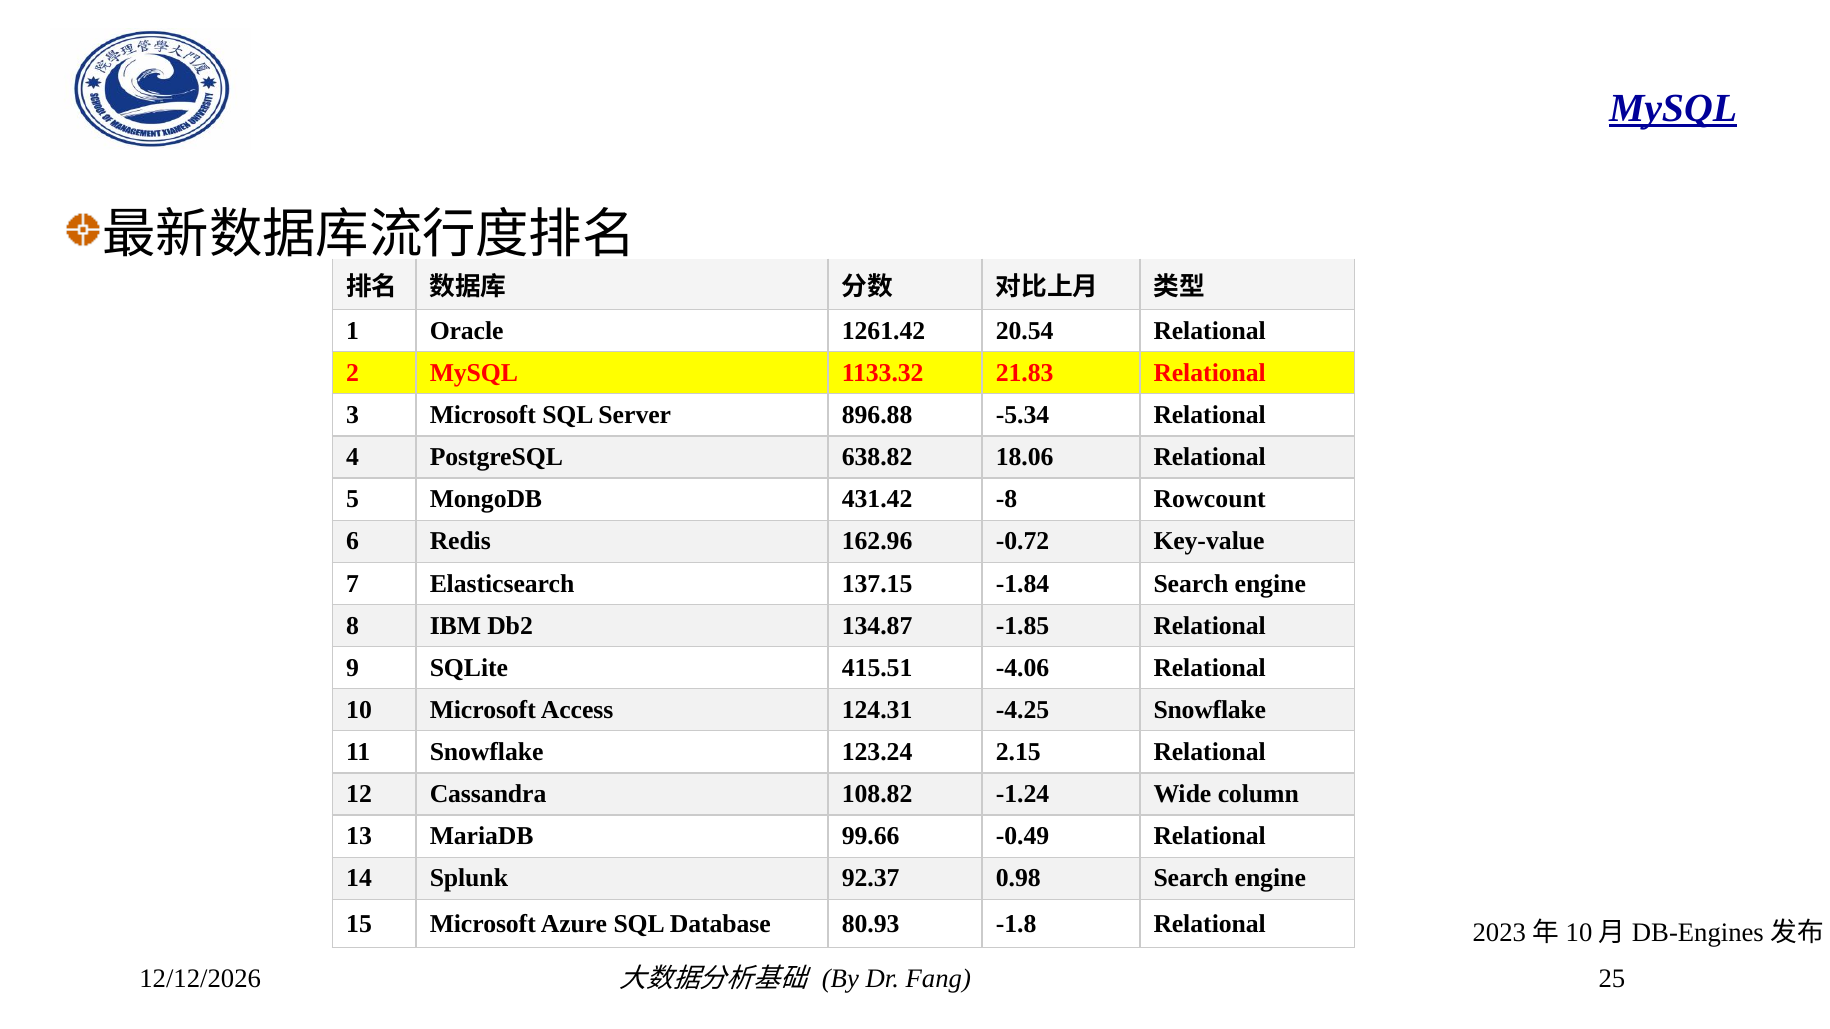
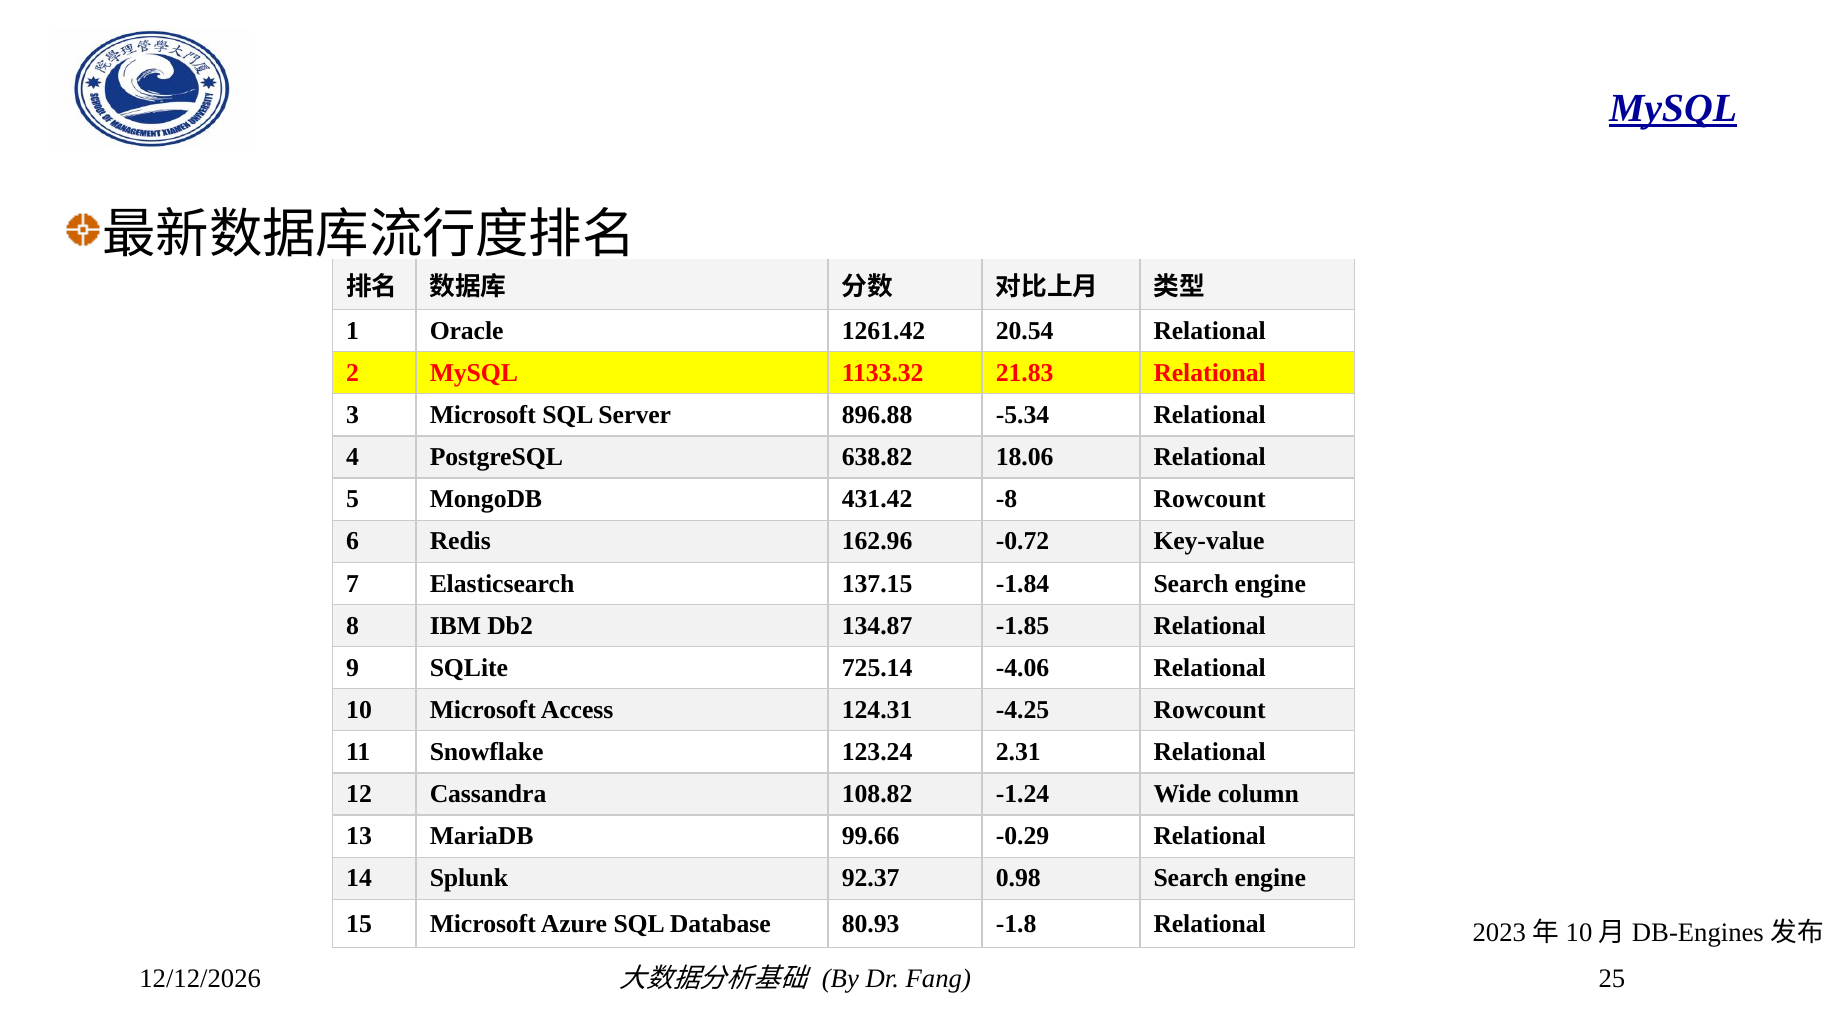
415.51: 415.51 -> 725.14 (877, 668)
-4.25 Snowflake: Snowflake -> Rowcount (1210, 710)
2.15: 2.15 -> 2.31 (1018, 752)
-0.49: -0.49 -> -0.29 (1023, 837)
